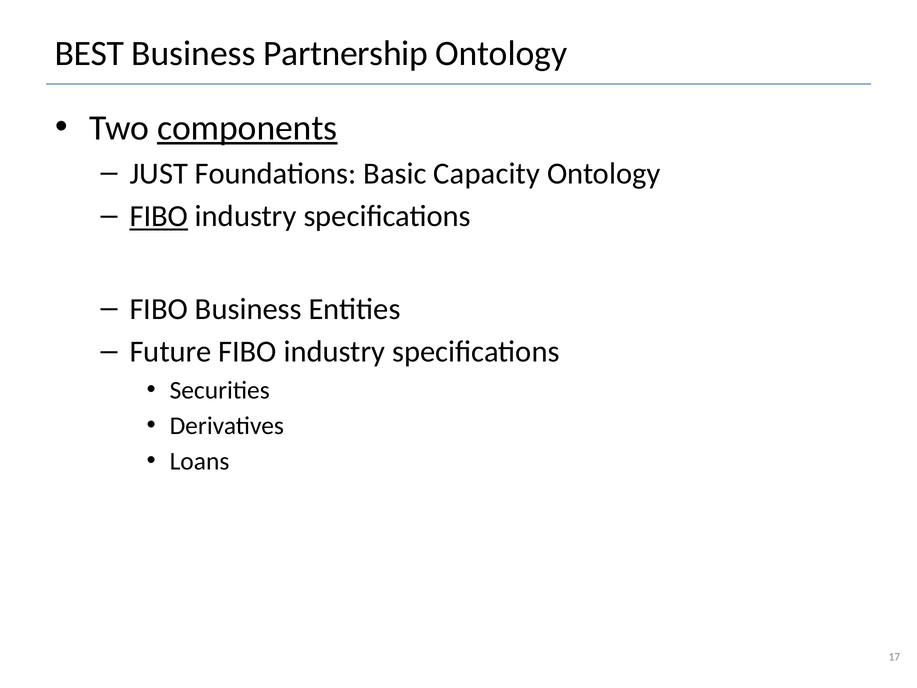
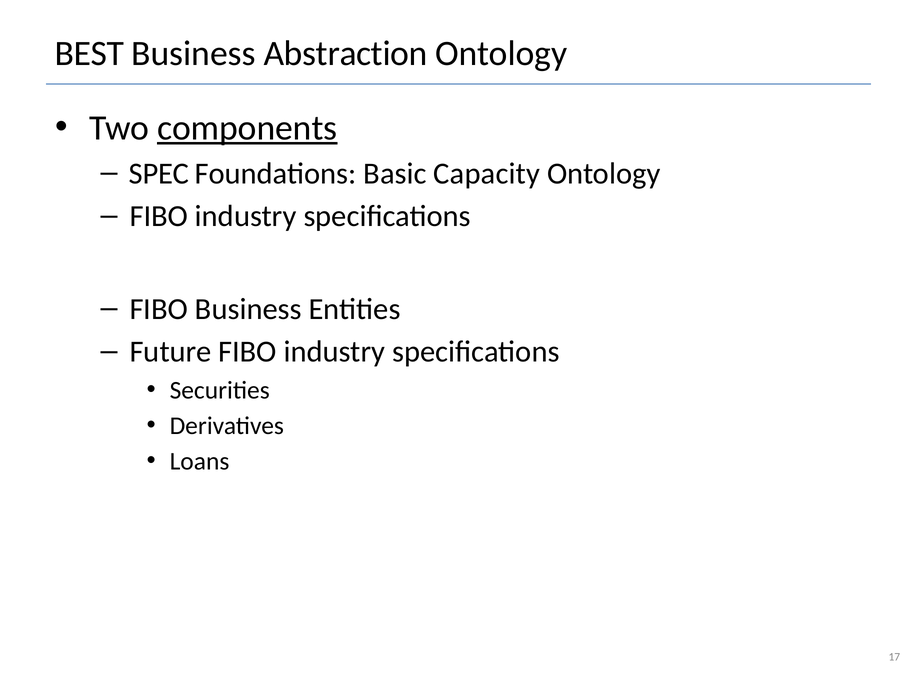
Partnership: Partnership -> Abstraction (346, 54)
JUST: JUST -> SPEC (159, 173)
FIBO underline: present -> none (159, 216)
